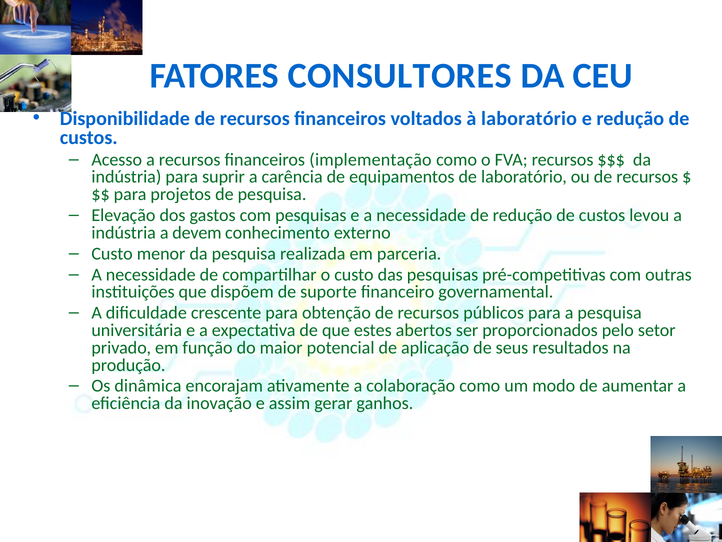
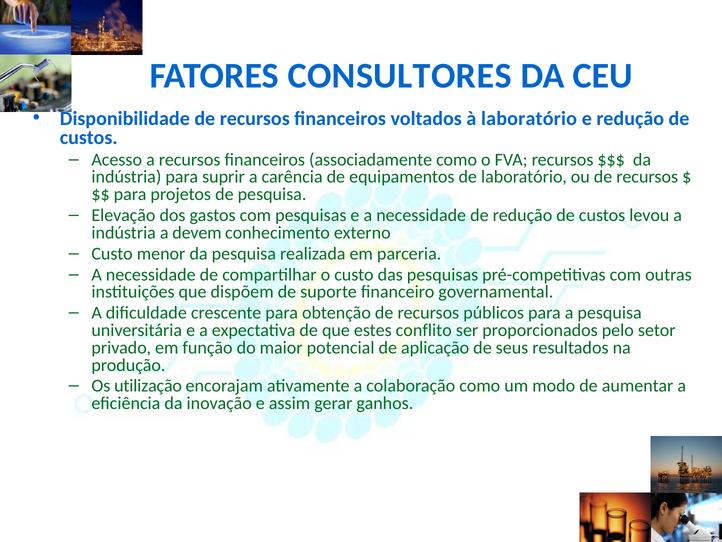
implementação: implementação -> associadamente (371, 160)
abertos: abertos -> conflito (424, 330)
dinâmica: dinâmica -> utilização (148, 386)
